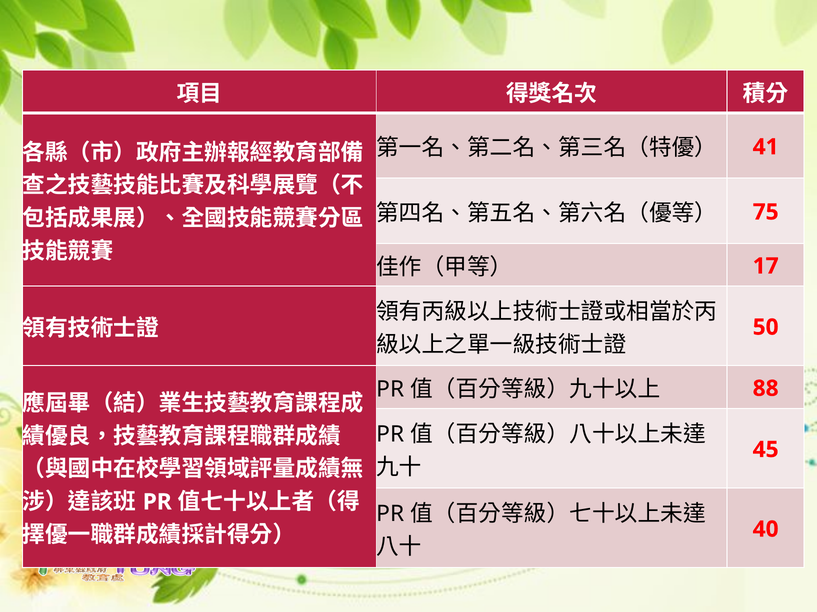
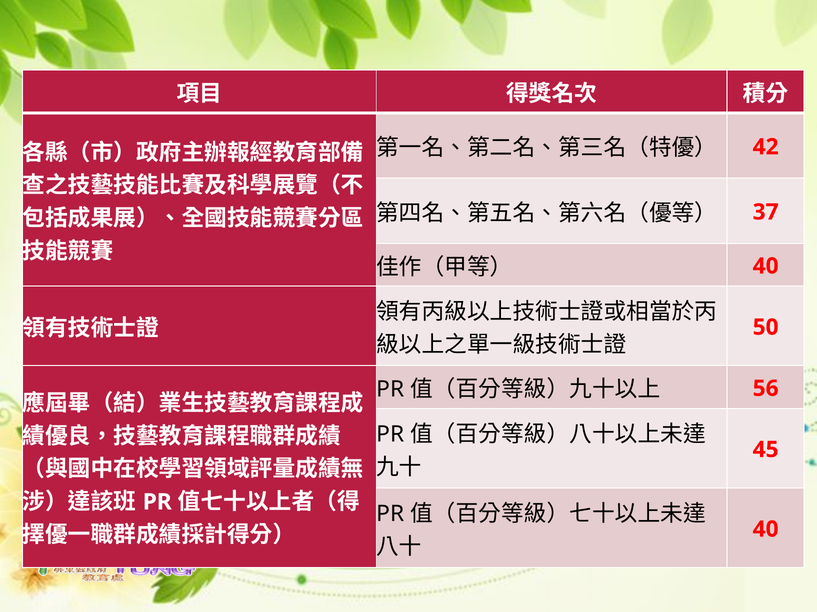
41: 41 -> 42 (766, 147)
75: 75 -> 37 (766, 212)
17: 17 -> 40 (766, 266)
88: 88 -> 56 (766, 389)
